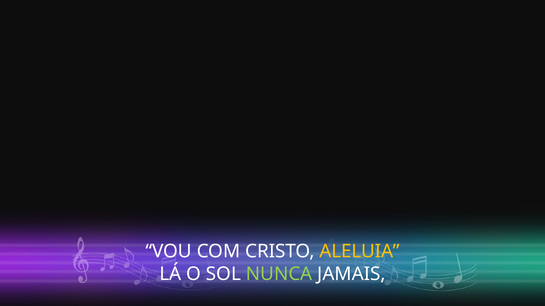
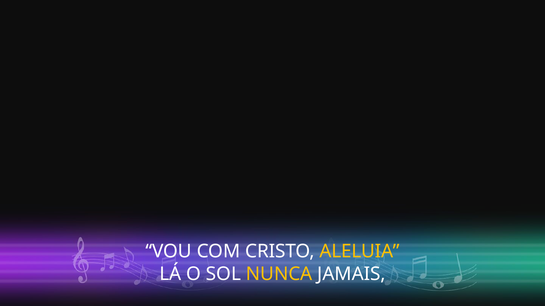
NUNCA colour: light green -> yellow (279, 275)
